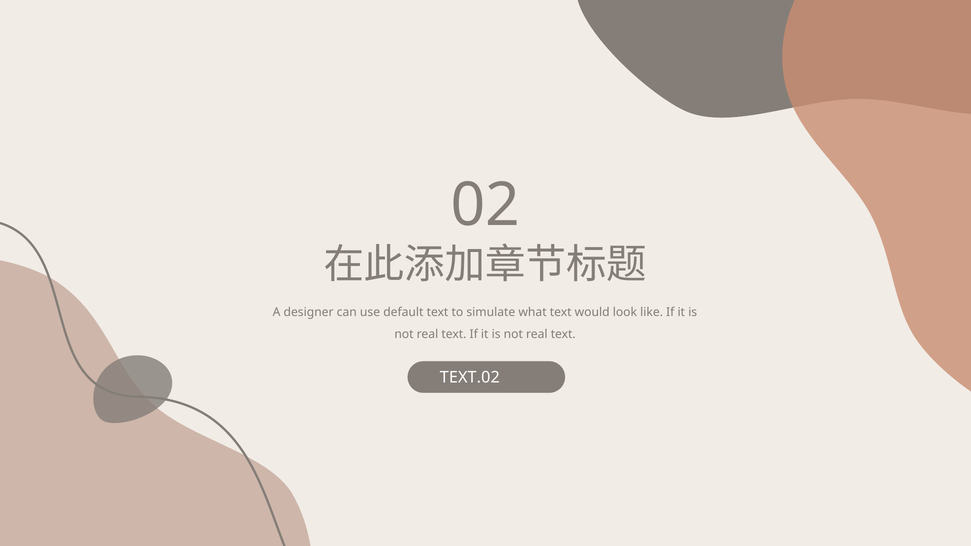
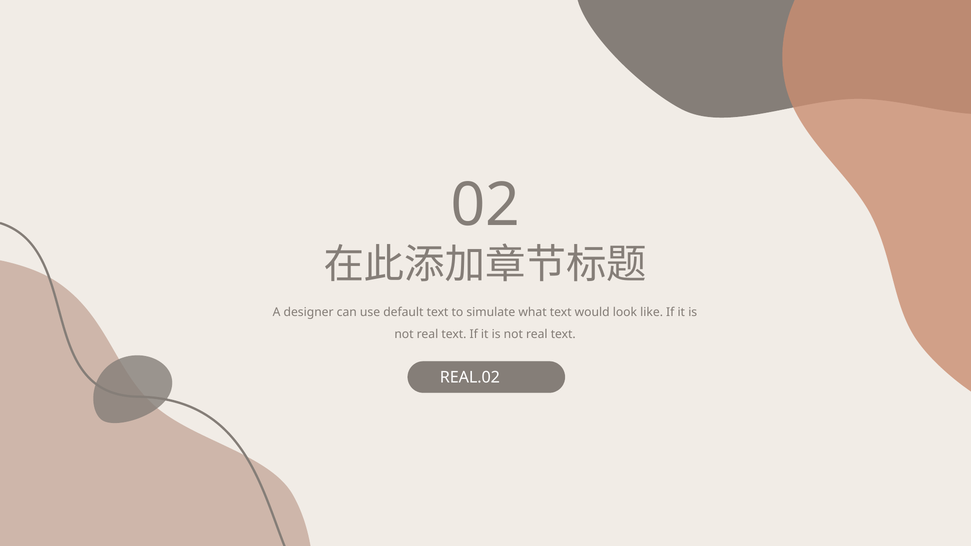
TEXT.02: TEXT.02 -> REAL.02 (470, 378)
